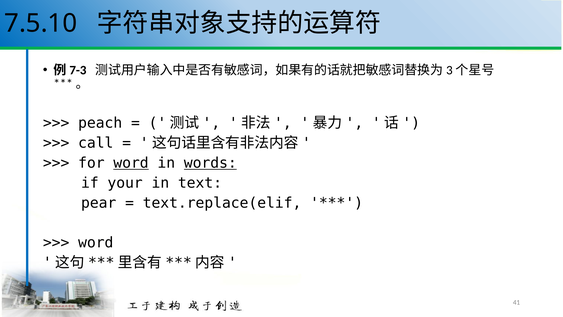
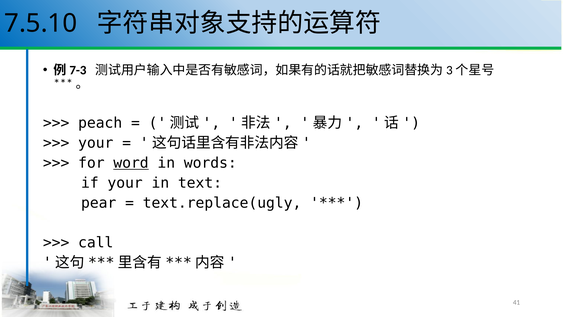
call: call -> your (96, 143)
words underline: present -> none (210, 163)
text.replace(elif: text.replace(elif -> text.replace(ugly (222, 203)
word: word -> call (96, 243)
